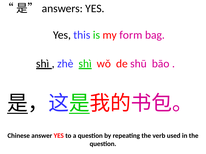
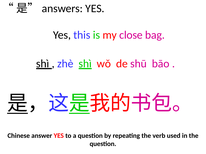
form: form -> close (131, 35)
